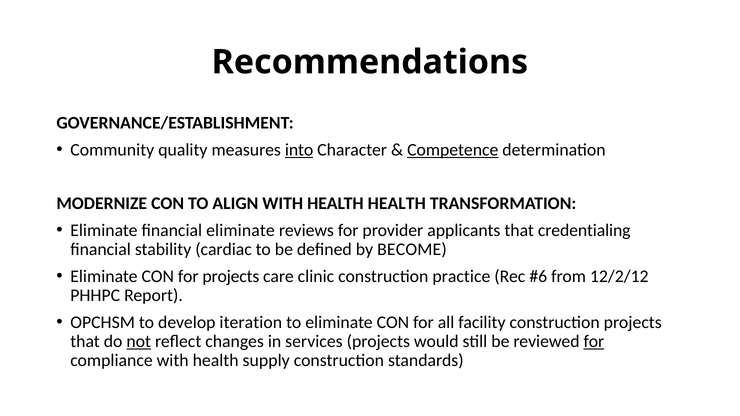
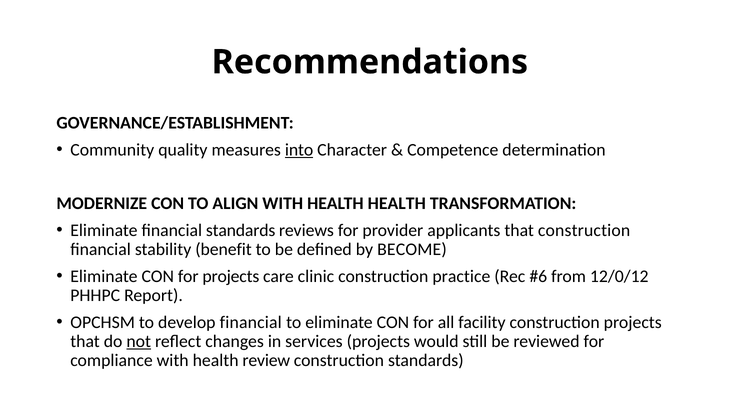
Competence underline: present -> none (453, 150)
financial eliminate: eliminate -> standards (241, 230)
that credentialing: credentialing -> construction (584, 230)
cardiac: cardiac -> benefit (224, 250)
12/2/12: 12/2/12 -> 12/0/12 (619, 276)
develop iteration: iteration -> financial (251, 322)
for underline: present -> none (594, 342)
supply: supply -> review (266, 361)
